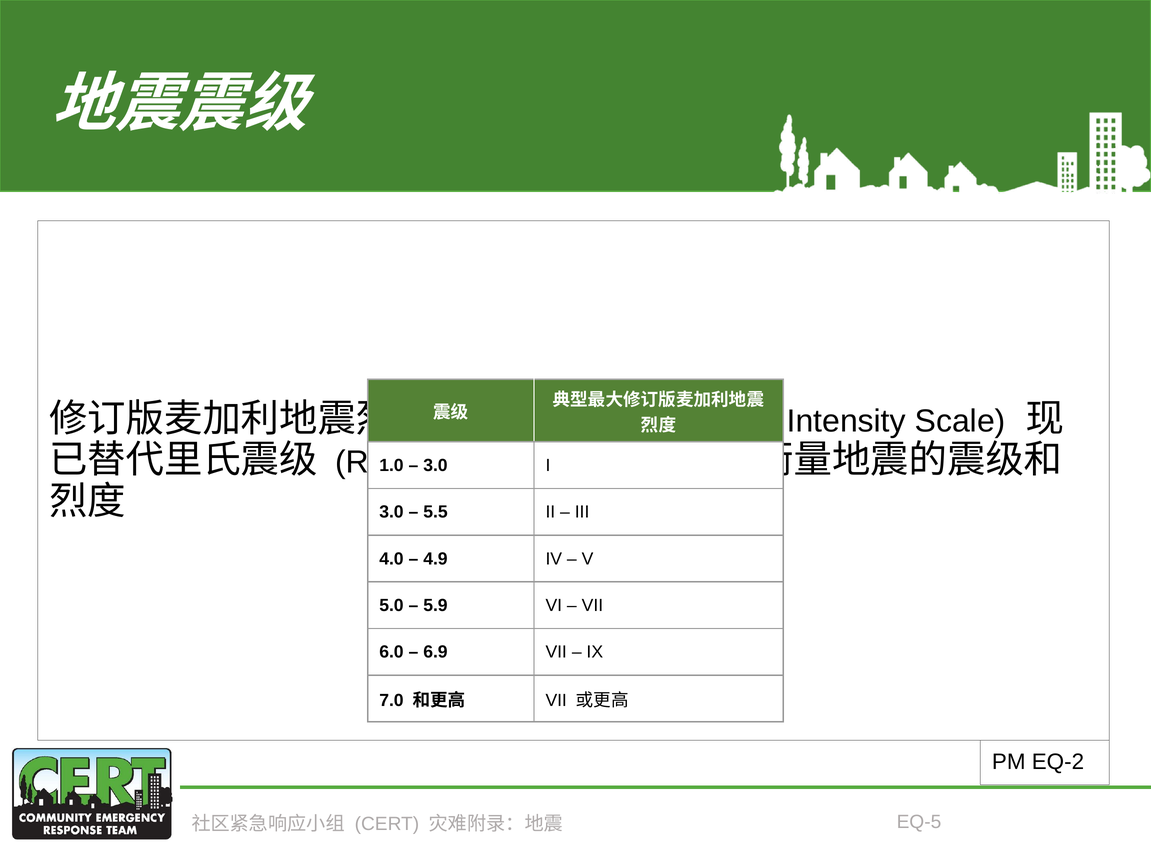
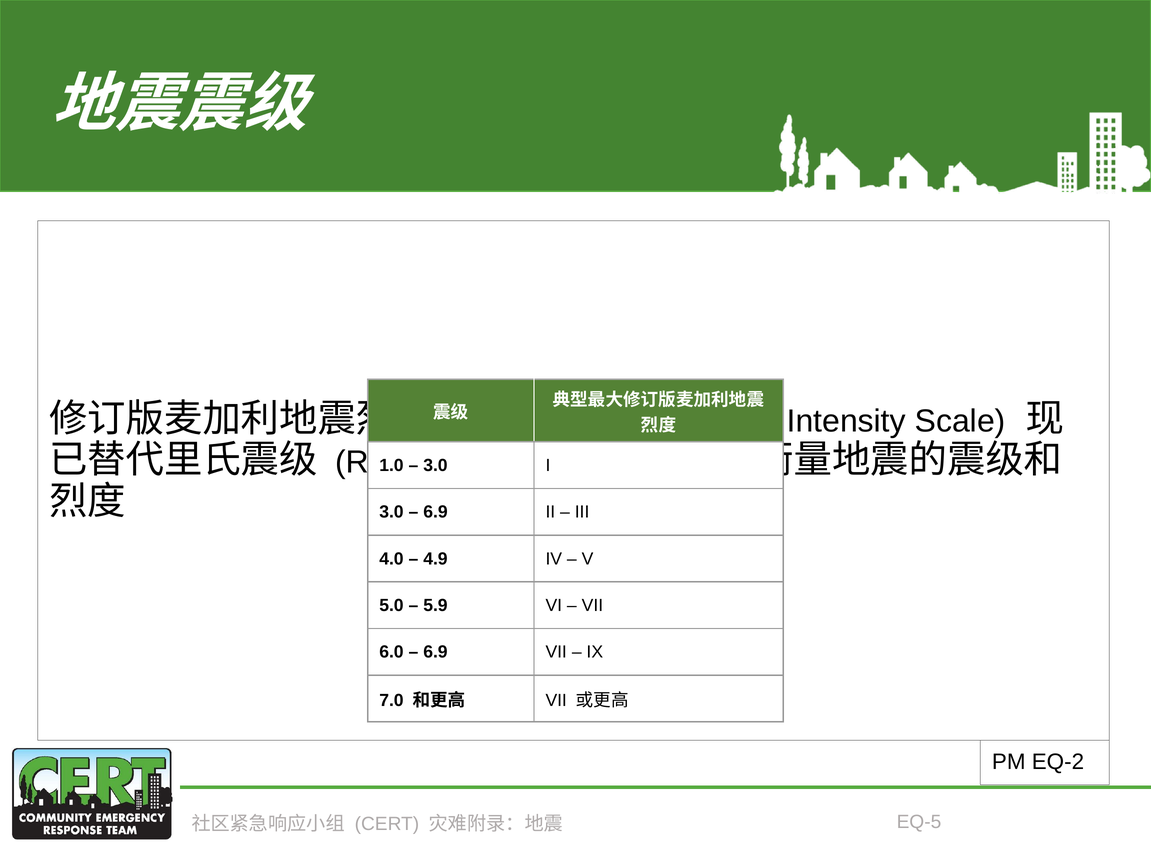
5.5: 5.5 -> 6.9 (436, 512)
